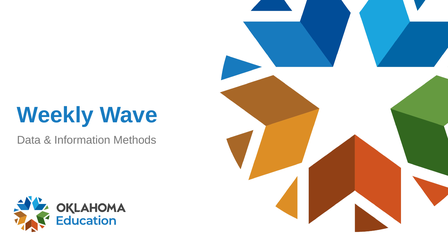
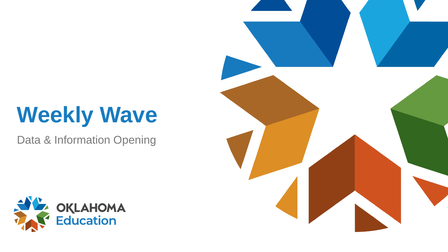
Methods: Methods -> Opening (135, 140)
